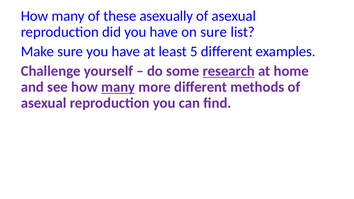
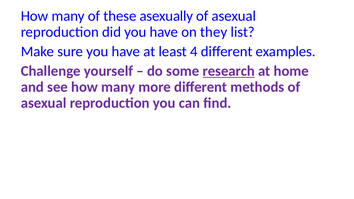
on sure: sure -> they (214, 32)
5: 5 -> 4 (194, 52)
many underline: present -> none (118, 87)
